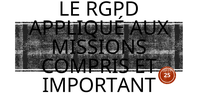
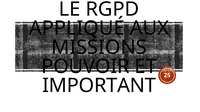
COMPRIS: COMPRIS -> POUVOIR (85, 67)
